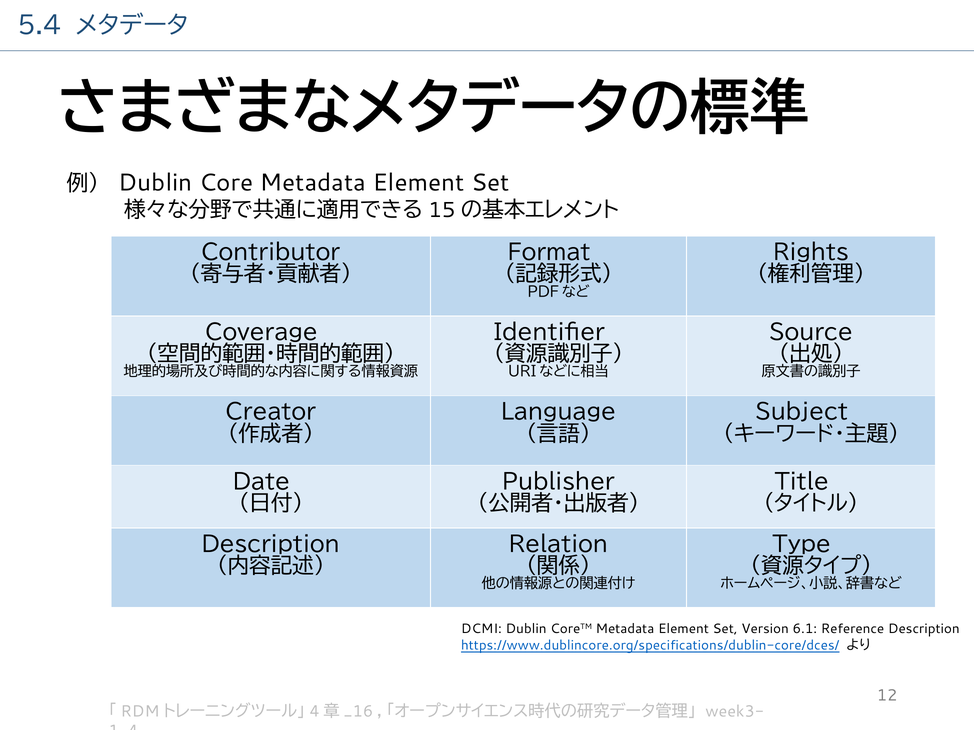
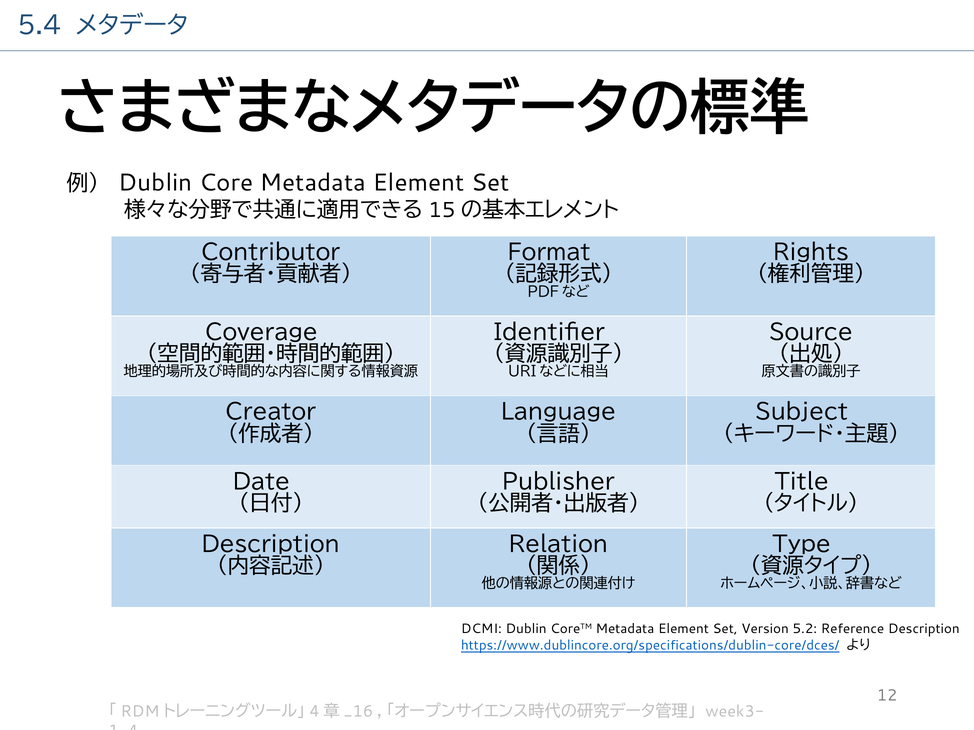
6.1: 6.1 -> 5.2 (805, 629)
